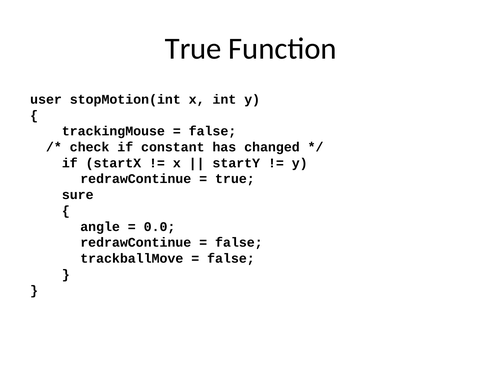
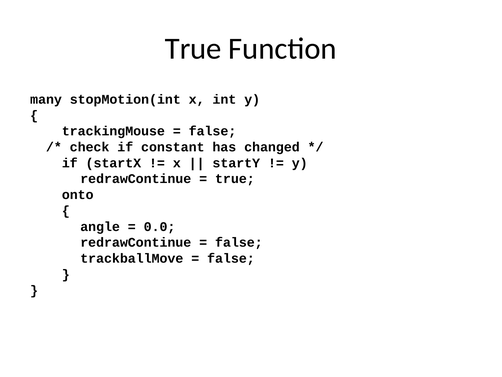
user: user -> many (46, 99)
sure: sure -> onto (78, 195)
